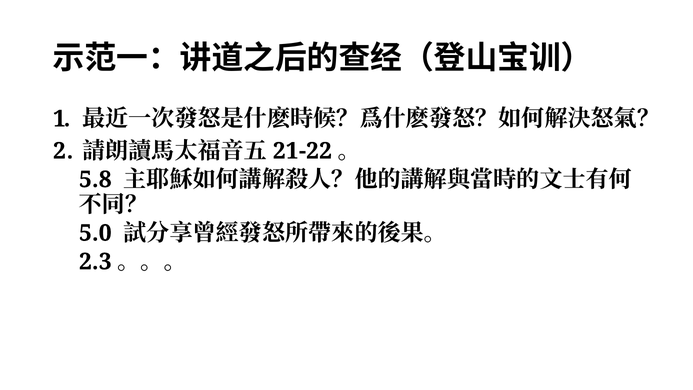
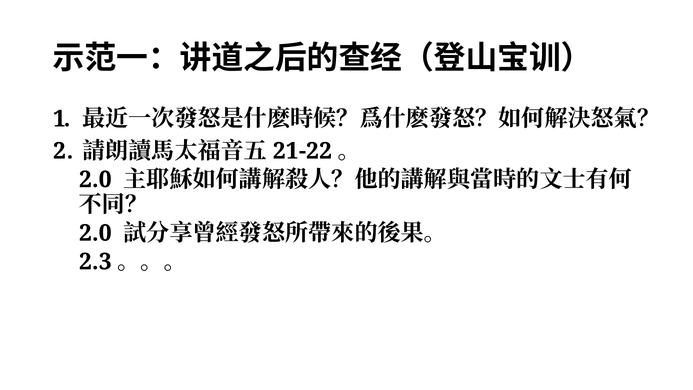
5.8: 5.8 -> 2.0 (95, 179)
5.0: 5.0 -> 2.0 (95, 233)
